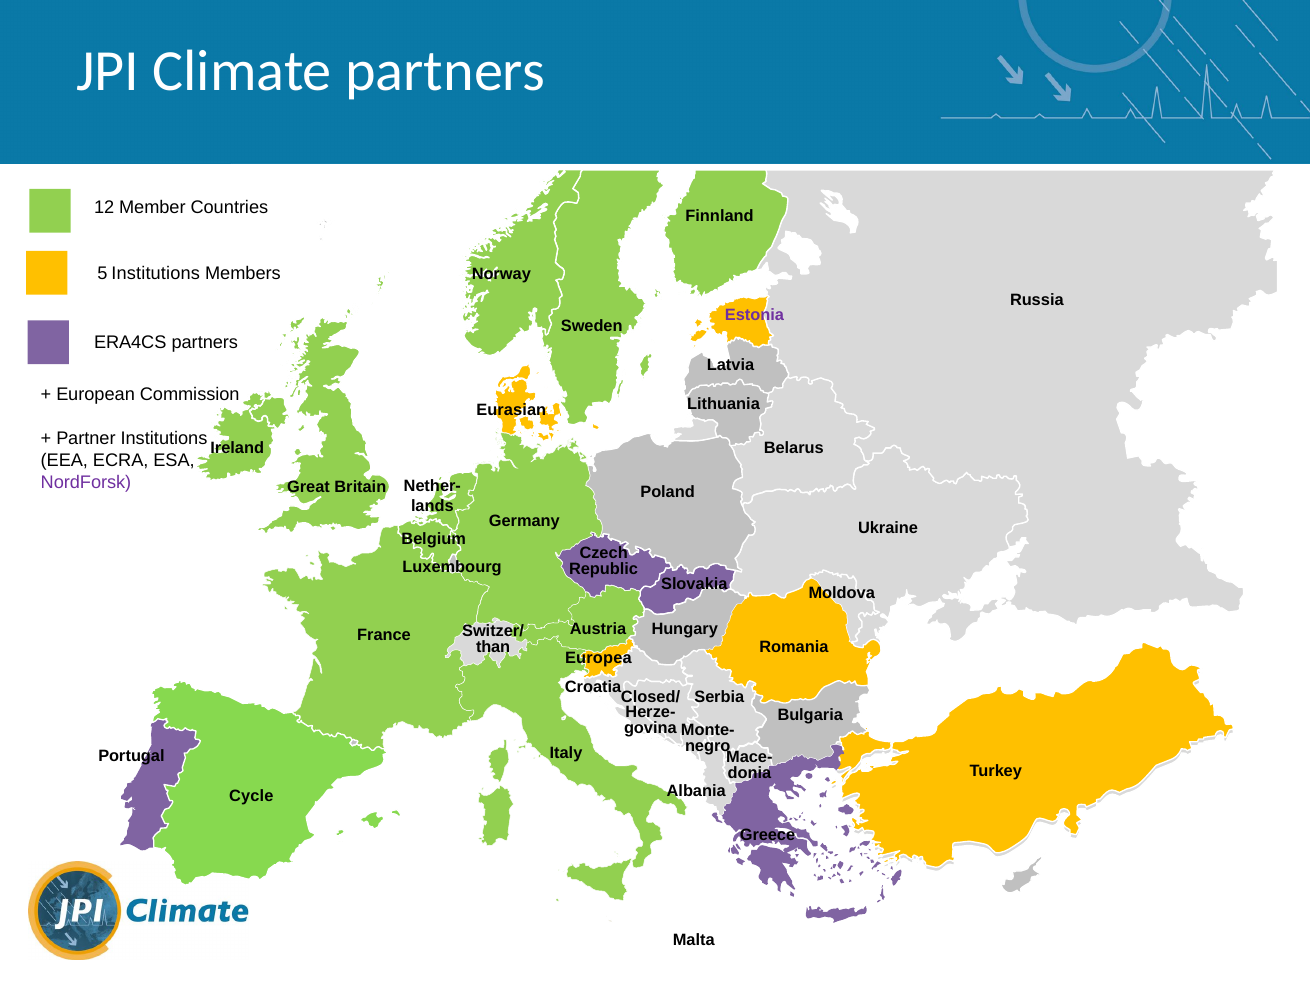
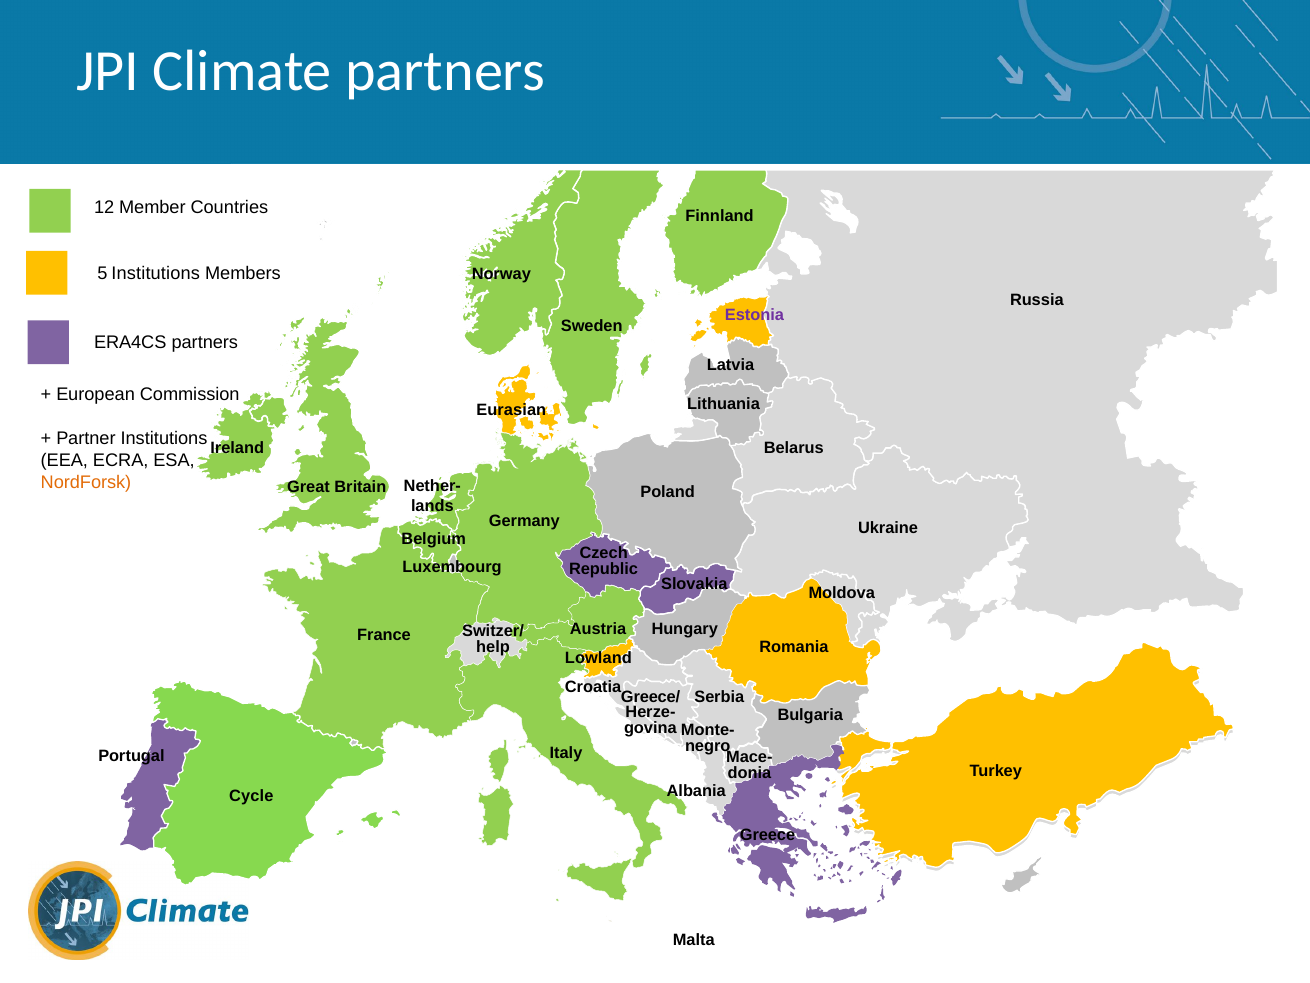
NordForsk colour: purple -> orange (86, 482)
than: than -> help (493, 647)
Europea: Europea -> Lowland (598, 658)
Closed/: Closed/ -> Greece/ (651, 696)
